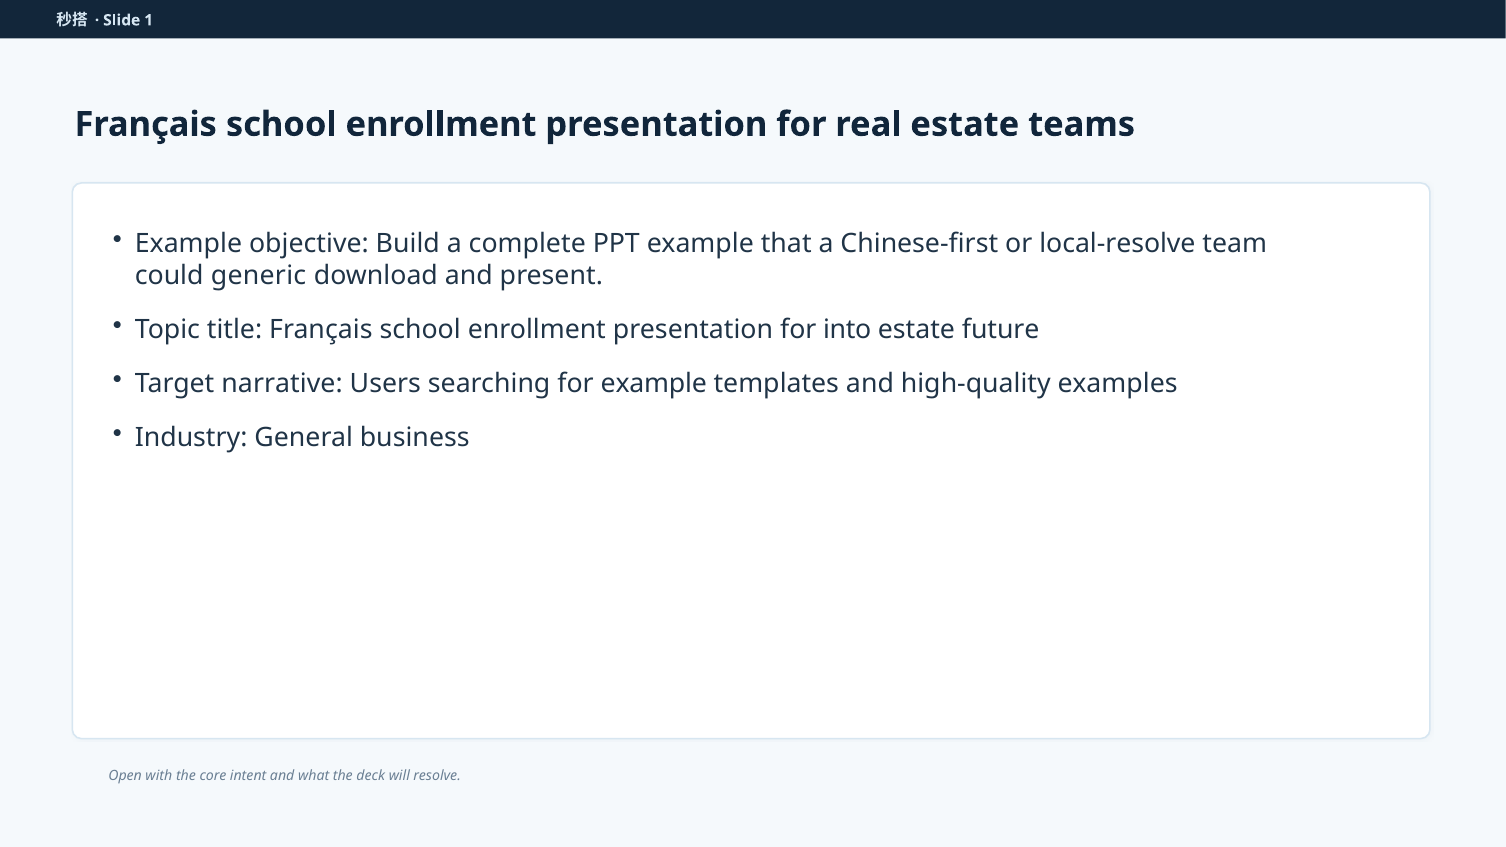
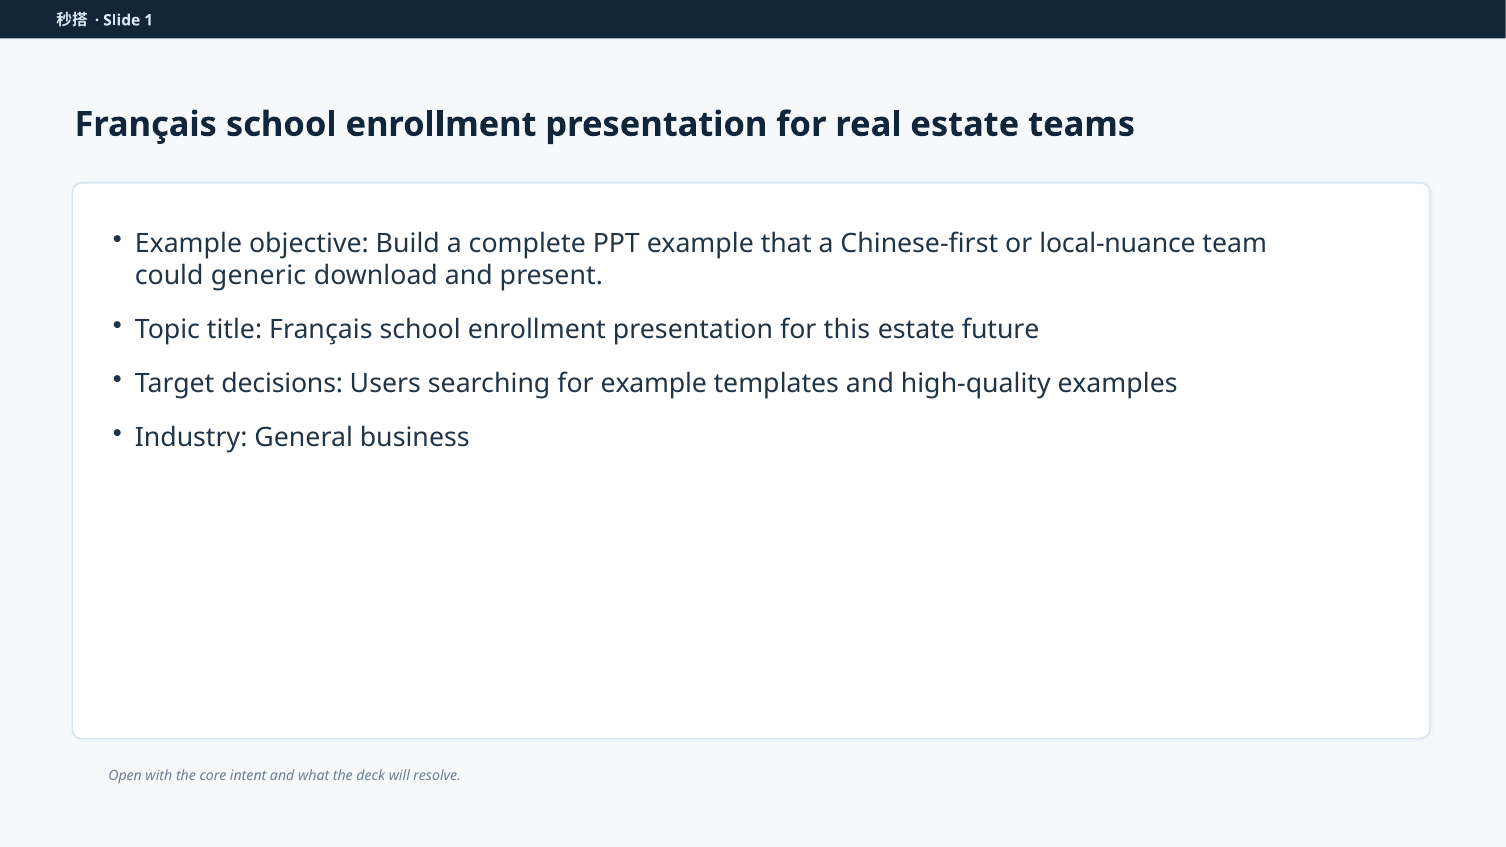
local-resolve: local-resolve -> local-nuance (1118, 244)
into: into -> this (847, 330)
narrative: narrative -> decisions (282, 384)
